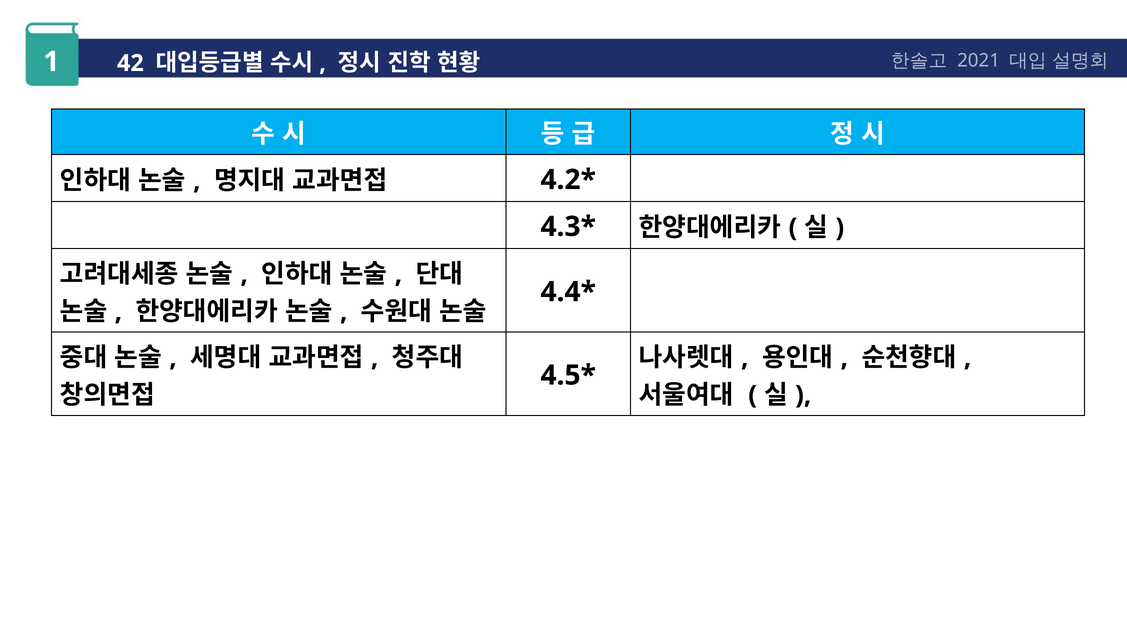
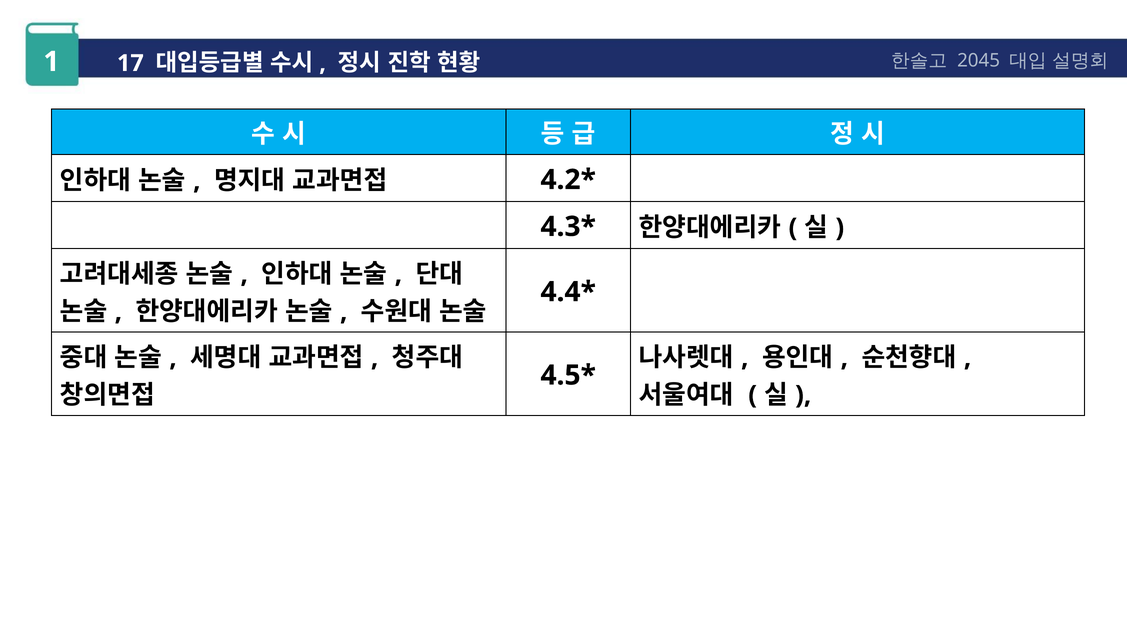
2021: 2021 -> 2045 (979, 60)
42: 42 -> 17 (130, 63)
